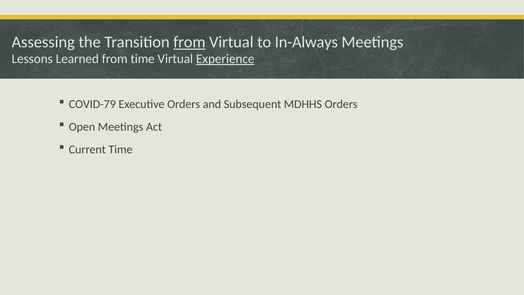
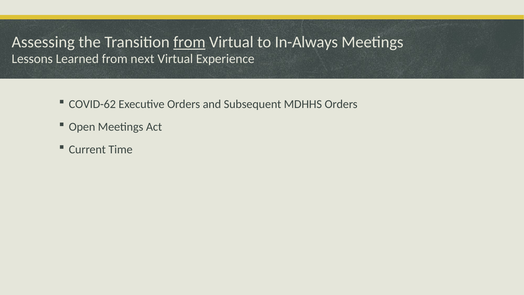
from time: time -> next (142, 59)
Experience underline: present -> none (225, 59)
COVID-79: COVID-79 -> COVID-62 (92, 104)
